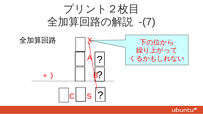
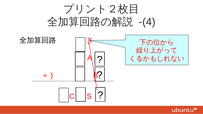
-(7: -(7 -> -(4 (147, 22)
